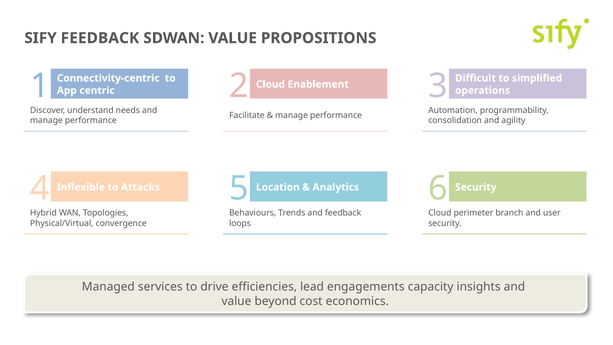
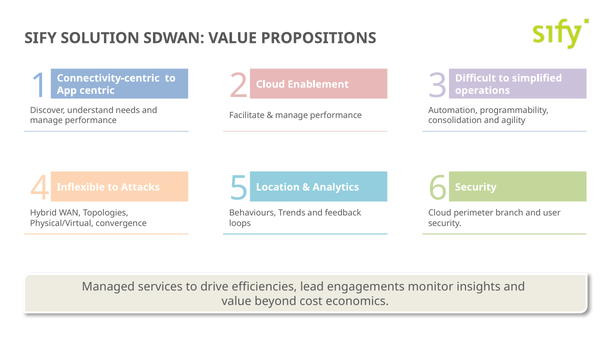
SIFY FEEDBACK: FEEDBACK -> SOLUTION (100, 38)
capacity: capacity -> monitor (431, 287)
